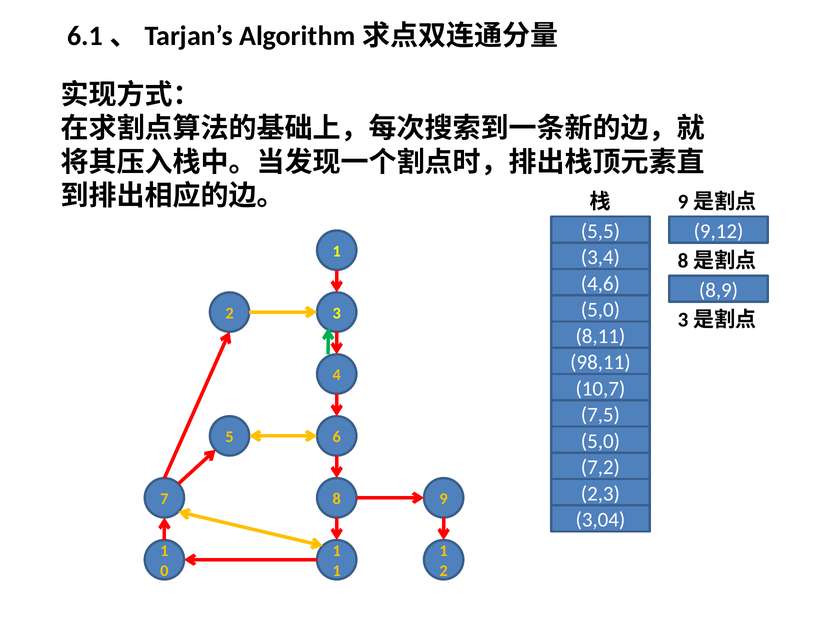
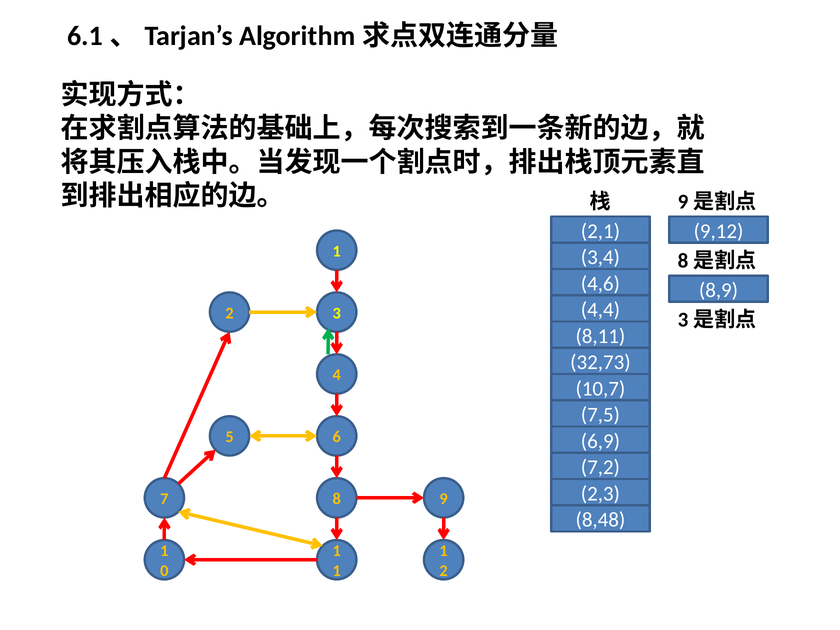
5,5: 5,5 -> 2,1 (600, 231)
5,0: 5,0 -> 4,4 (600, 310)
98,11: 98,11 -> 32,73 (600, 362)
5,0: 5,0 -> 6,9 (600, 441)
3,04: 3,04 -> 8,48 (600, 520)
